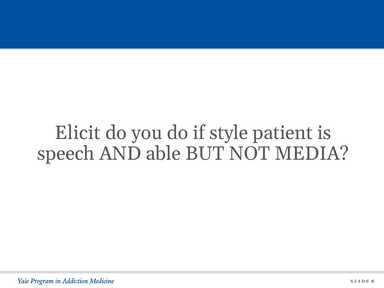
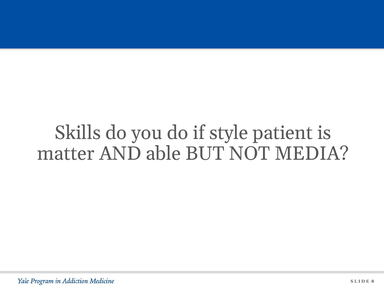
Elicit: Elicit -> Skills (78, 133)
speech: speech -> matter (66, 153)
